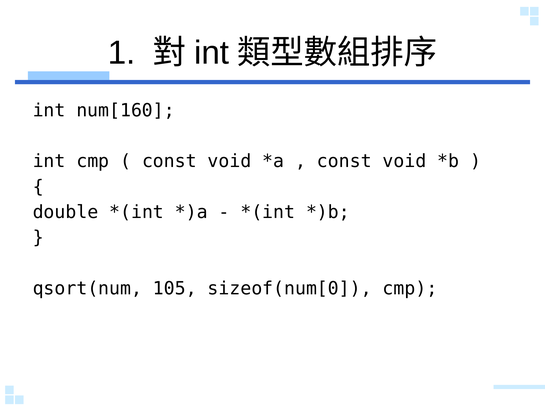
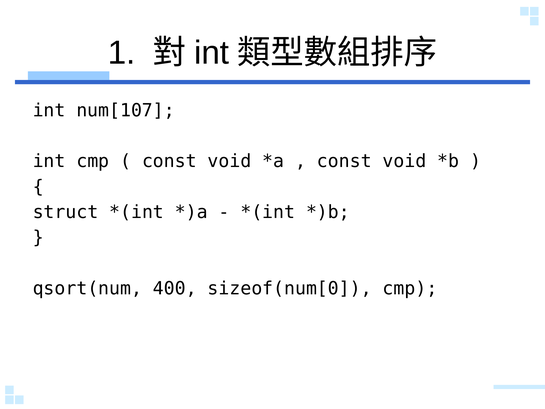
num[160: num[160 -> num[107 (126, 110)
double: double -> struct (66, 212)
105: 105 -> 400 (175, 288)
